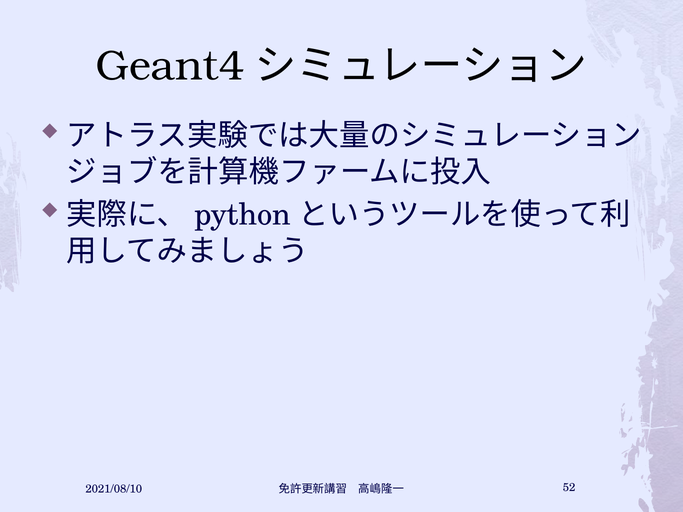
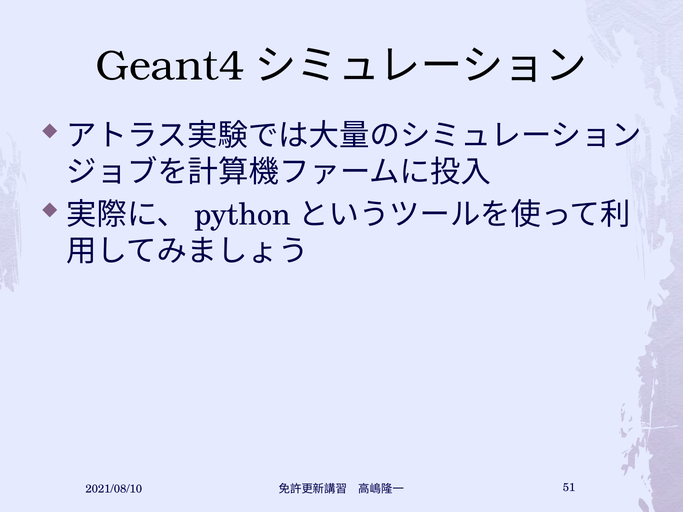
52: 52 -> 51 (569, 488)
